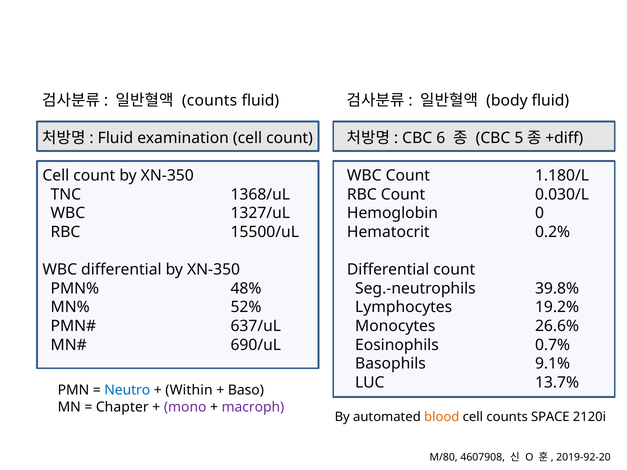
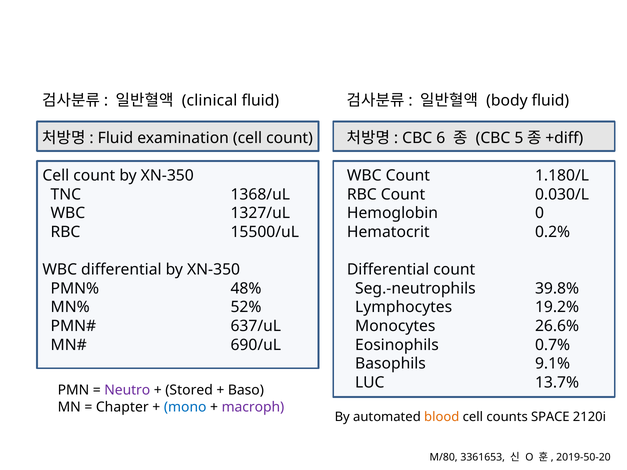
counts: counts -> clinical (210, 101)
Neutro colour: blue -> purple (127, 391)
Within: Within -> Stored (189, 391)
mono colour: purple -> blue (185, 407)
4607908: 4607908 -> 3361653 (483, 457)
2019-92-20: 2019-92-20 -> 2019-50-20 (583, 457)
